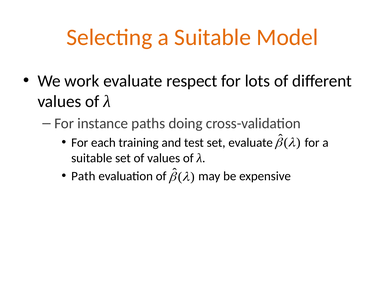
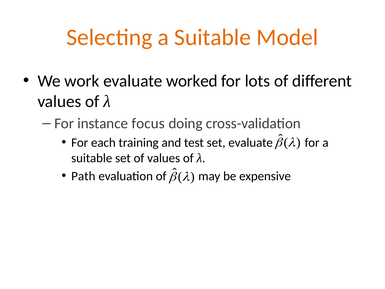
respect: respect -> worked (192, 81)
paths: paths -> focus (148, 123)
